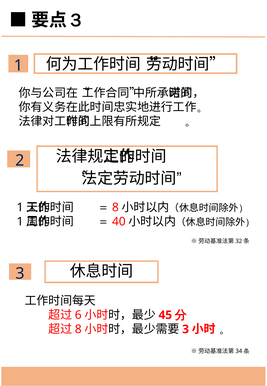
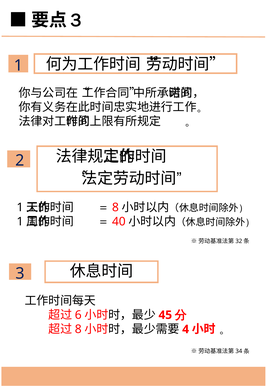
3: 3 -> 4 (186, 329)
